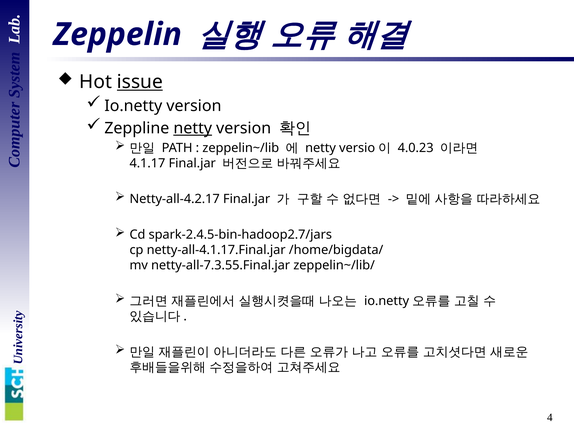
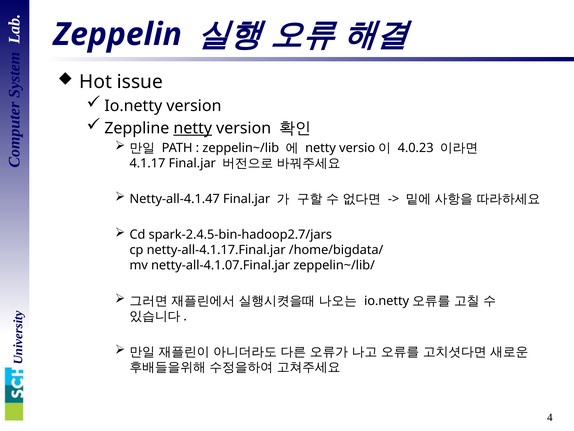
issue underline: present -> none (140, 82)
Netty-all-4.2.17: Netty-all-4.2.17 -> Netty-all-4.1.47 (175, 199)
netty-all-7.3.55.Final.jar: netty-all-7.3.55.Final.jar -> netty-all-4.1.07.Final.jar (221, 265)
